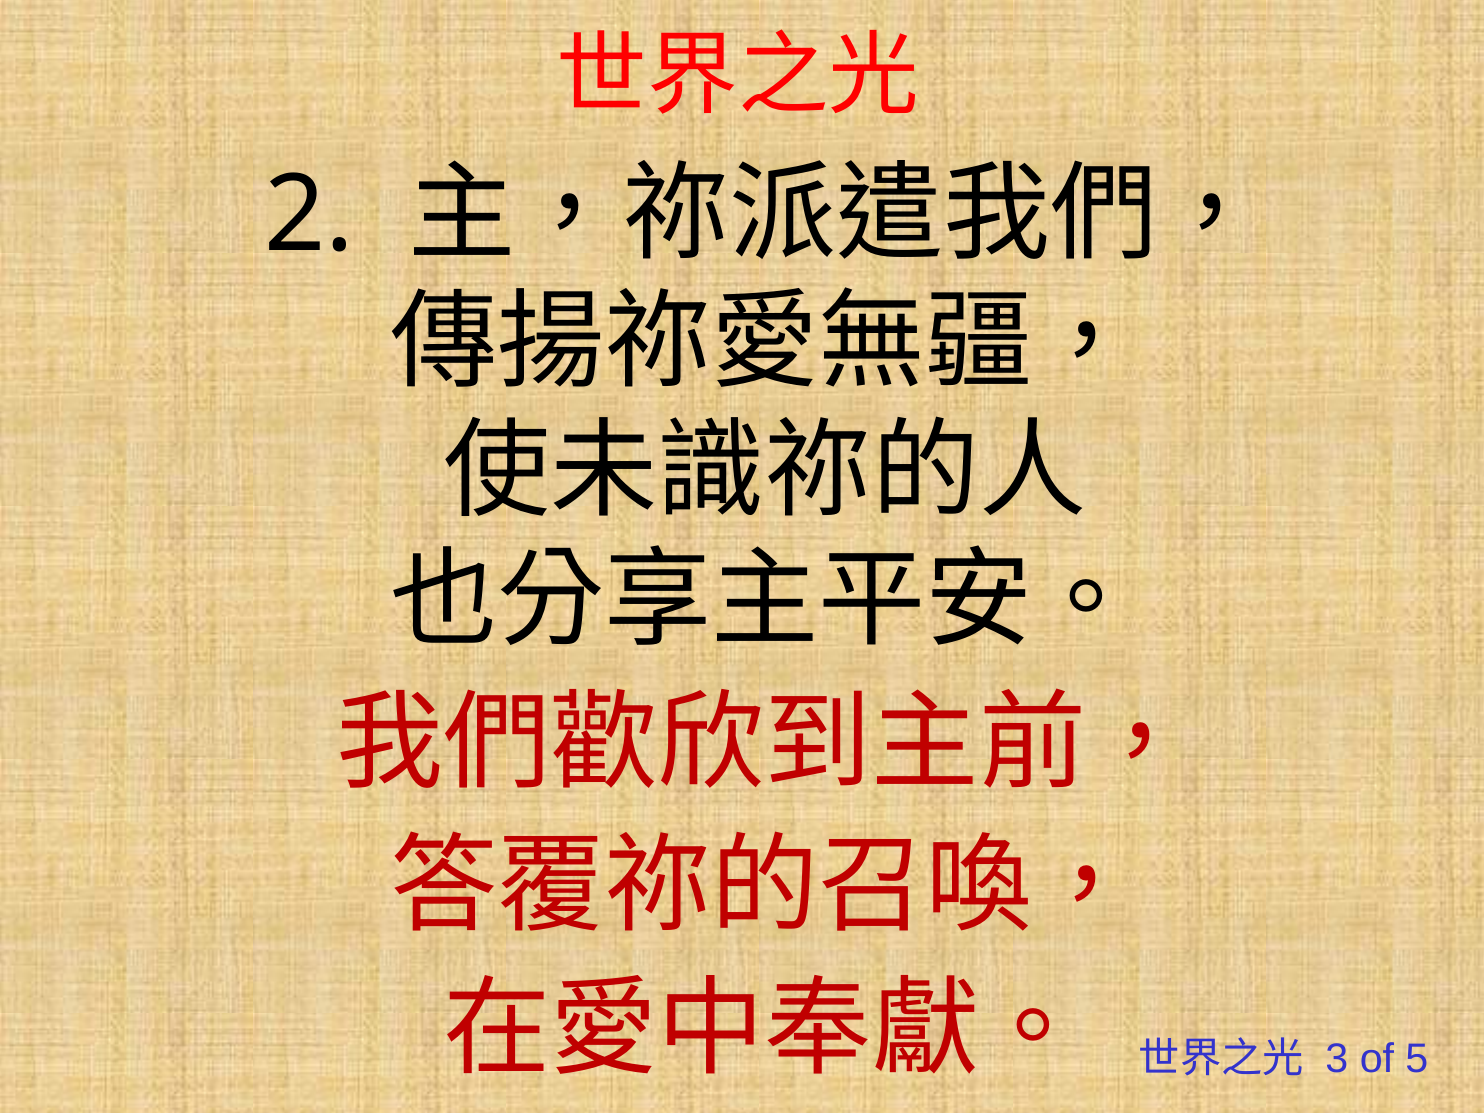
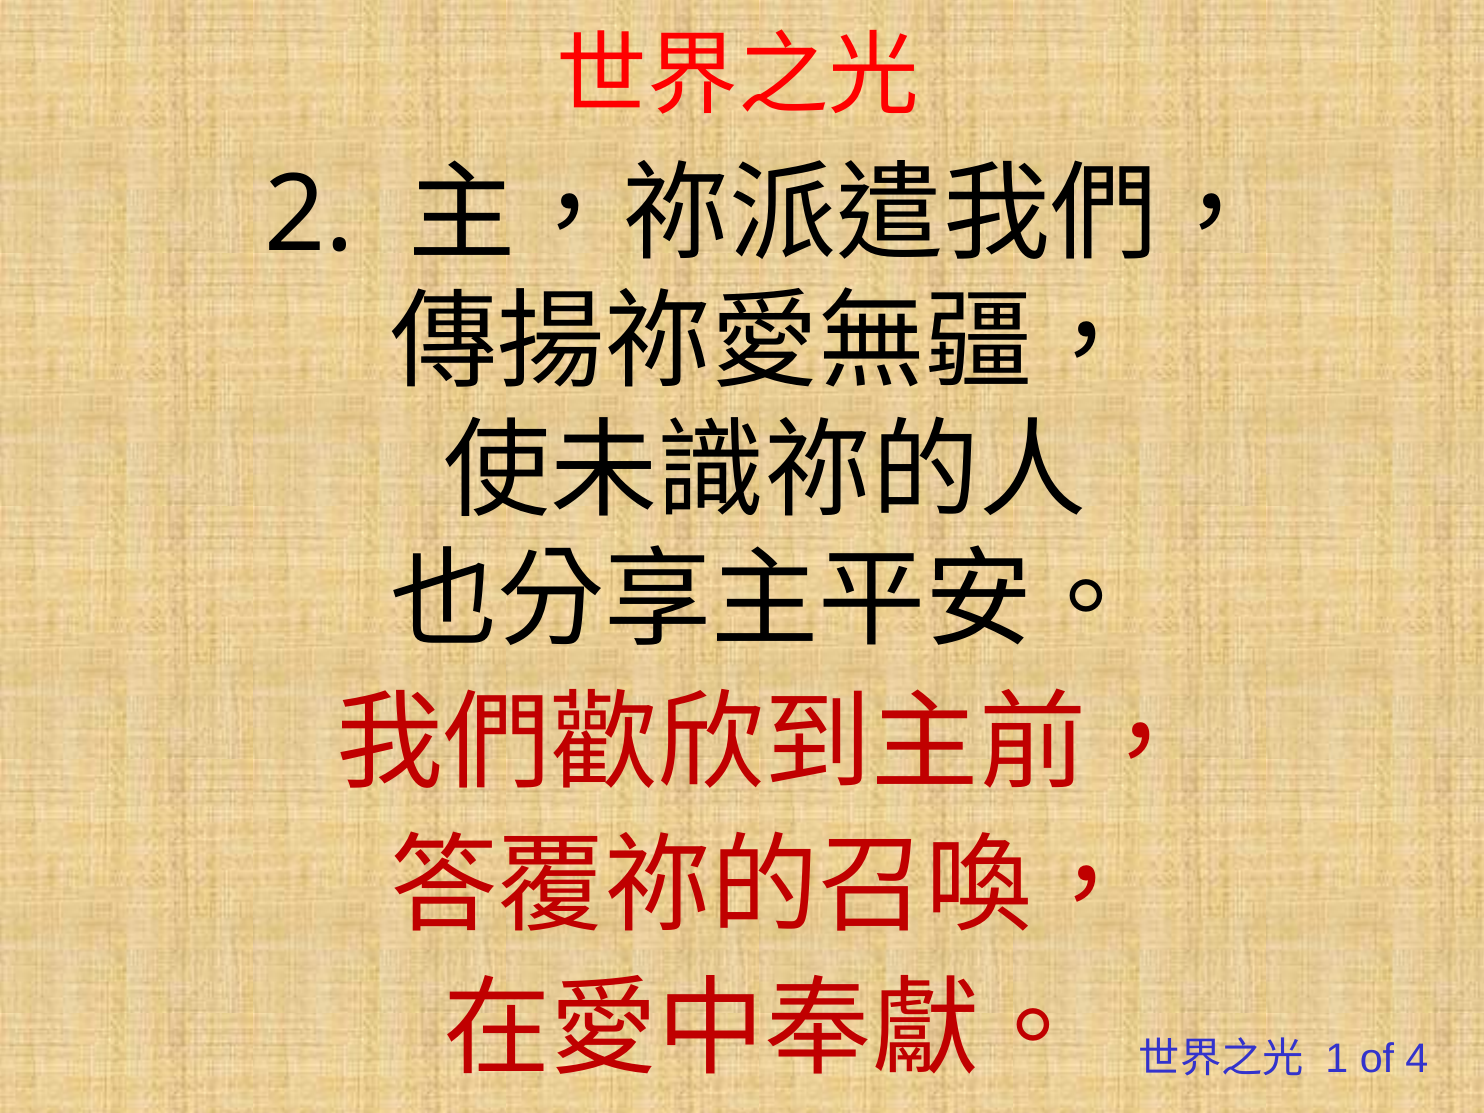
3: 3 -> 1 (1337, 1059)
5: 5 -> 4 (1417, 1059)
